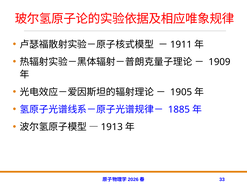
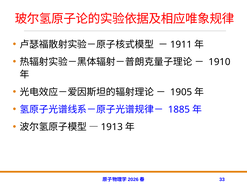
1909: 1909 -> 1910 (219, 62)
